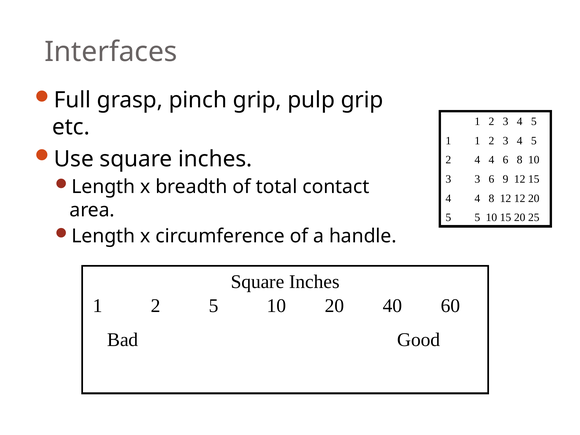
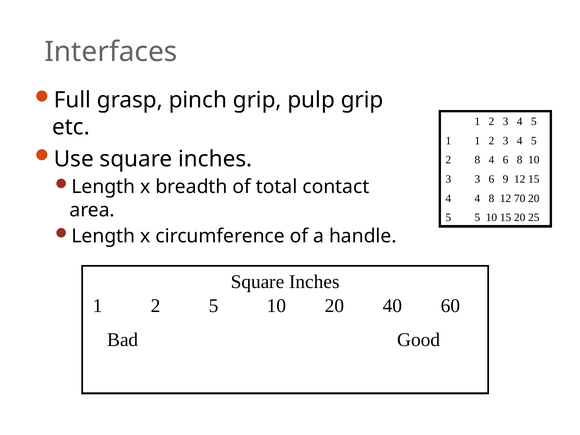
2 4: 4 -> 8 (477, 160)
12 12: 12 -> 70 (520, 198)
